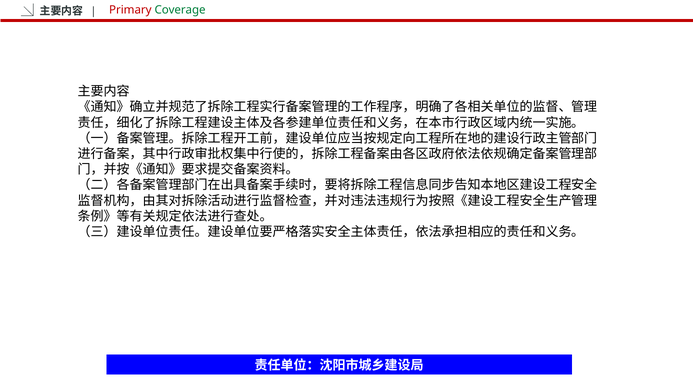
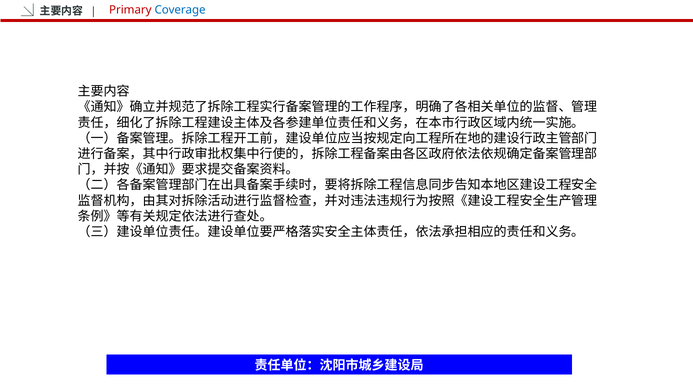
Coverage colour: green -> blue (180, 10)
